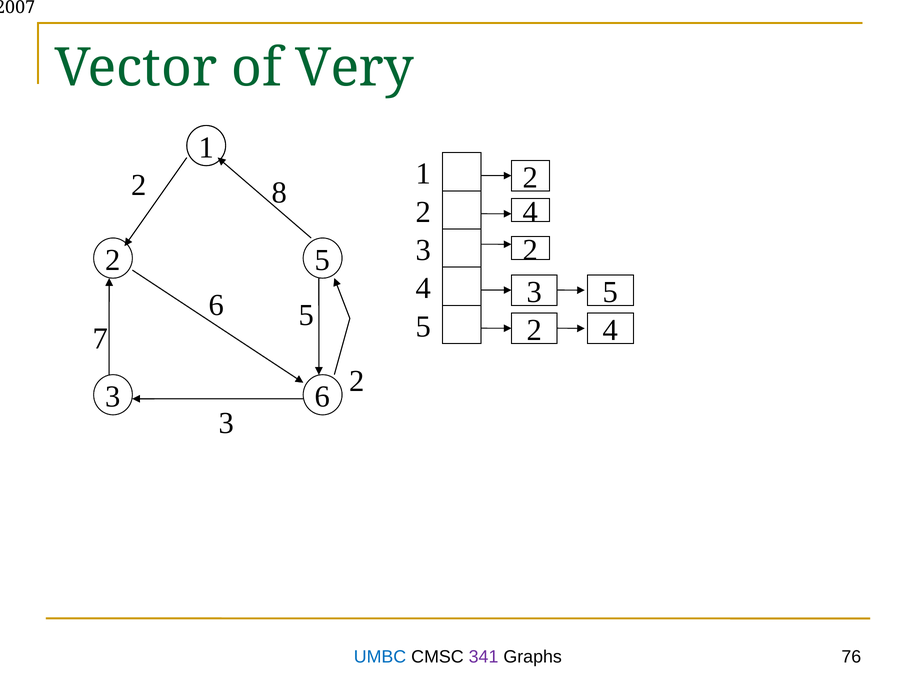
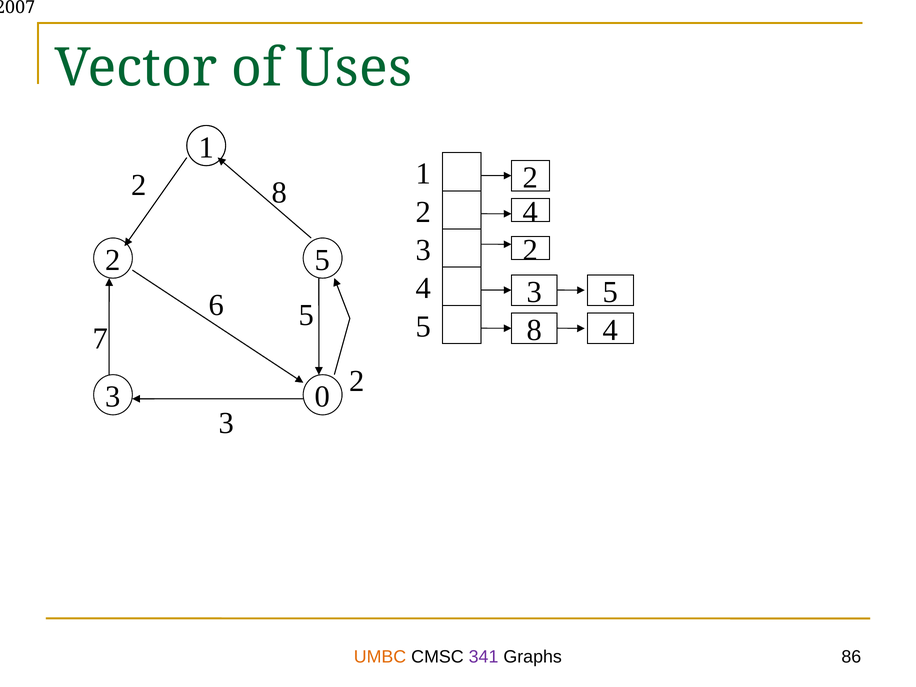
Very: Very -> Uses (354, 68)
2: 2 -> 8 (534, 330)
3 6: 6 -> 0 (323, 397)
UMBC colour: blue -> orange (380, 657)
76: 76 -> 86 (851, 657)
